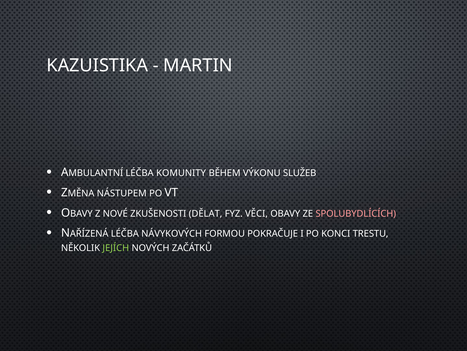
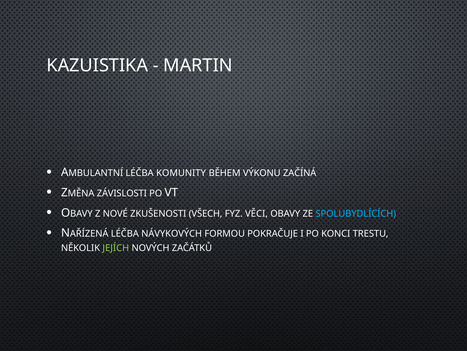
SLUŽEB: SLUŽEB -> ZAČÍNÁ (300, 173)
NÁSTUPEM: NÁSTUPEM -> ZÁVISLOSTI (122, 193)
DĚLAT: DĚLAT -> VŠECH (206, 213)
SPOLUBYDLÍCÍCH colour: pink -> light blue (356, 213)
